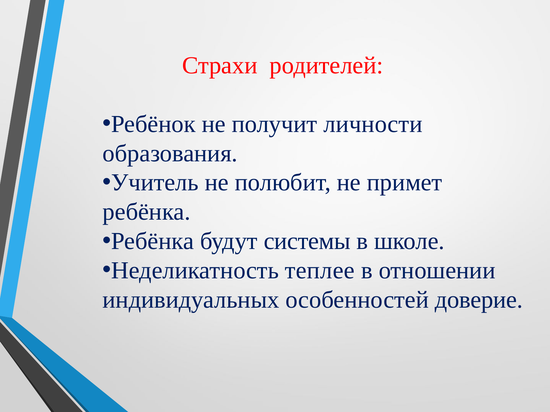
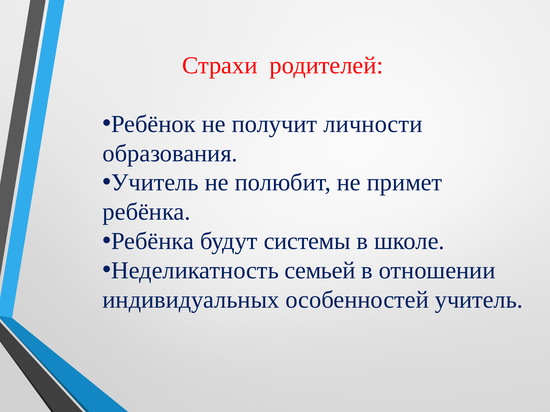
теплее: теплее -> семьей (320, 271)
особенностей доверие: доверие -> учитель (479, 300)
